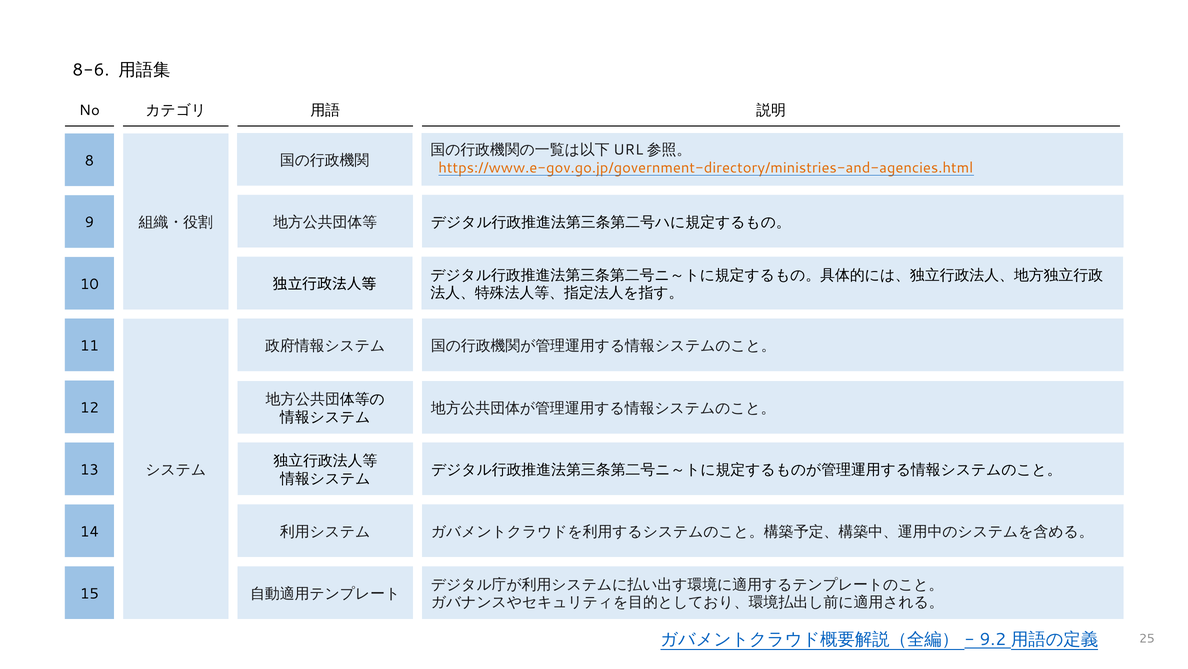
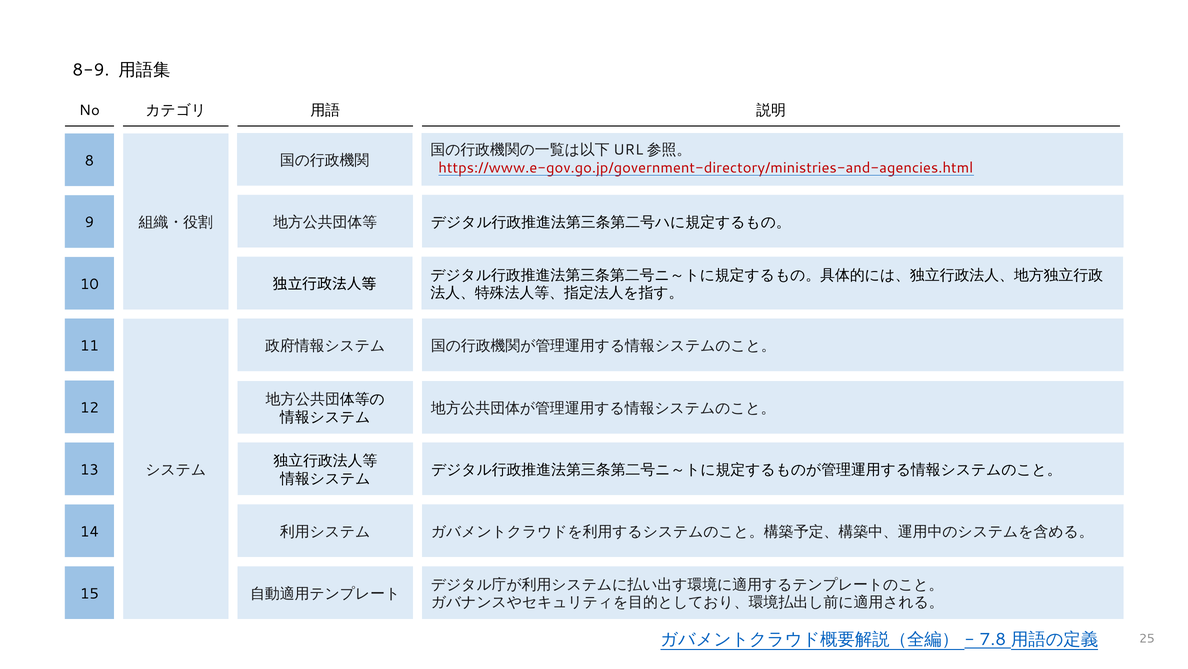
8-6: 8-6 -> 8-9 (91, 70)
https://www.e-gov.go.jp/government-directory/ministries-and-agencies.html colour: orange -> red (706, 168)
9.2: 9.2 -> 7.8 (993, 639)
